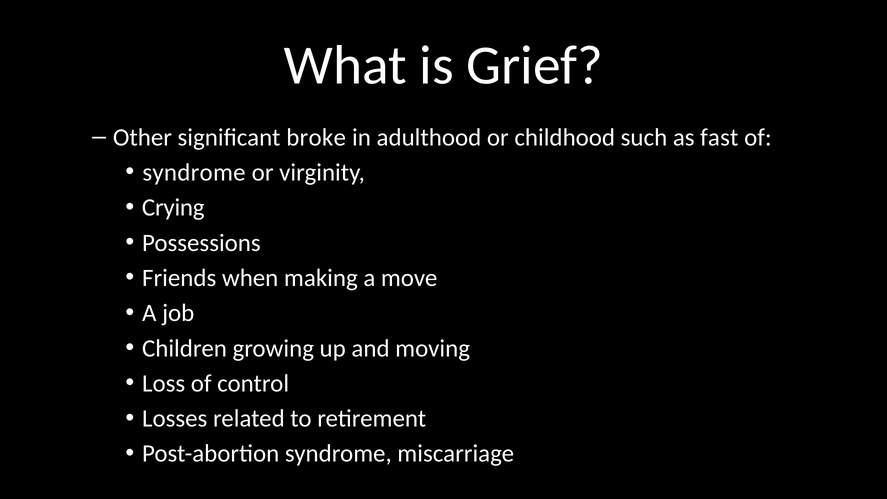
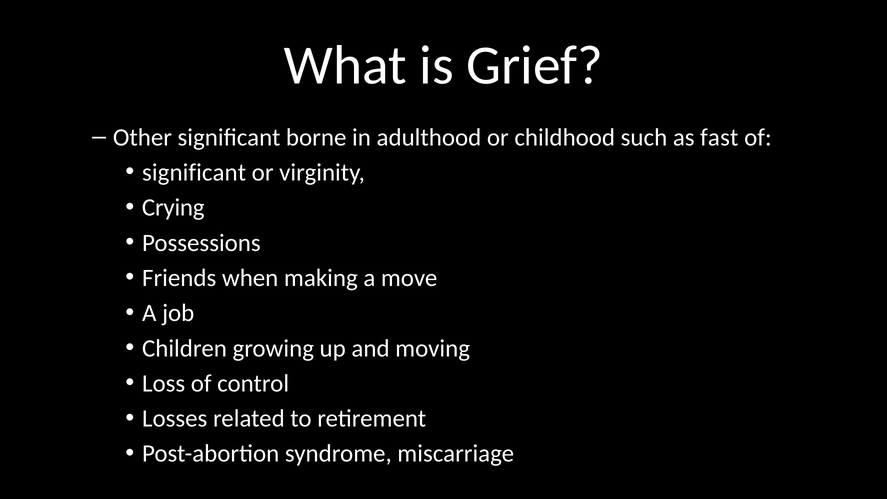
broke: broke -> borne (316, 137)
syndrome: syndrome -> significant (194, 173)
